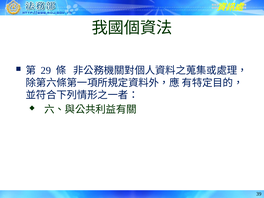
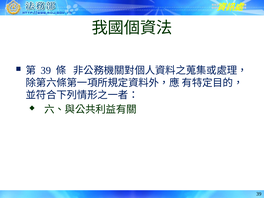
29: 29 -> 39 (46, 71)
